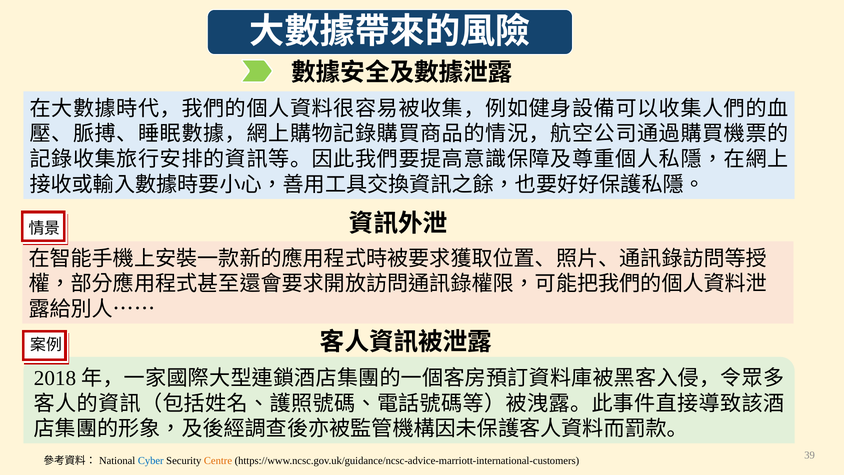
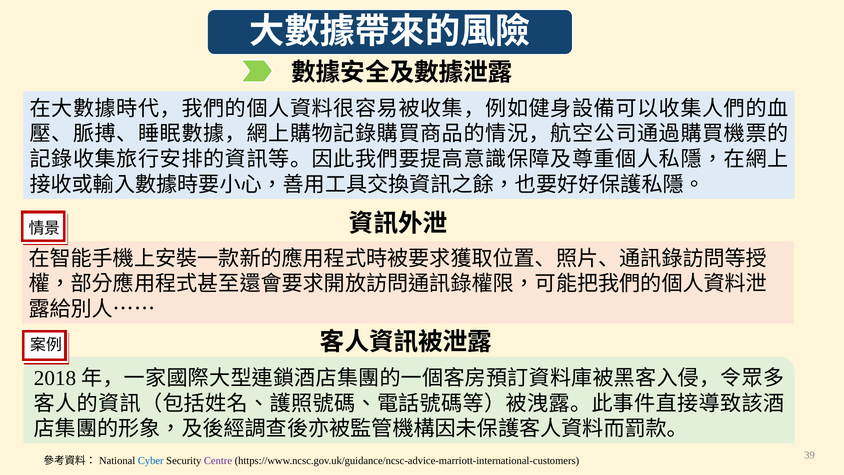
Centre colour: orange -> purple (218, 461)
